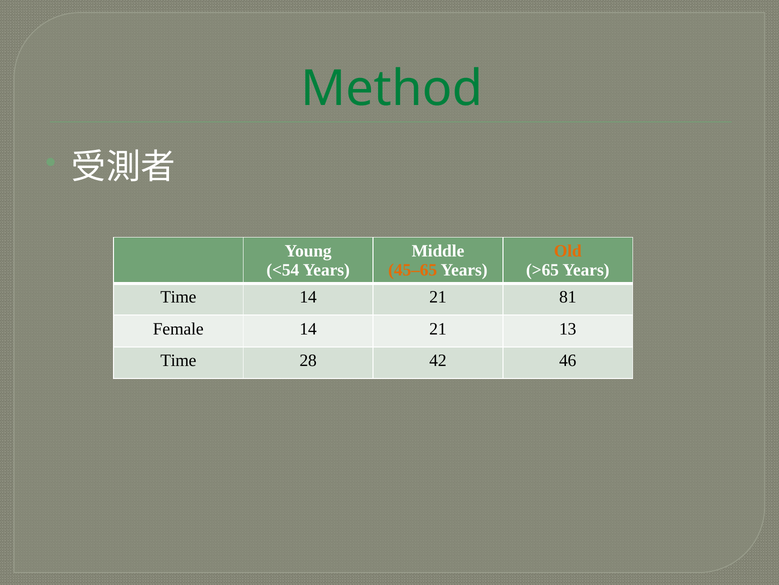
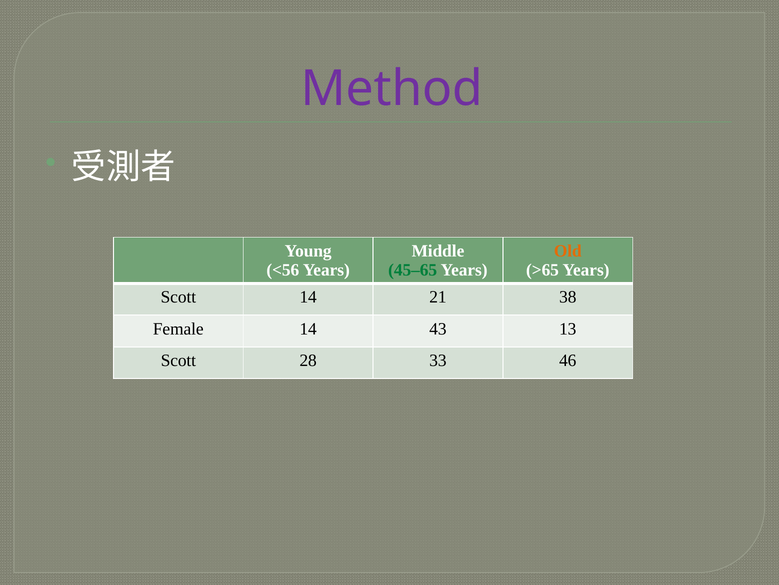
Method colour: green -> purple (392, 89)
<54: <54 -> <56 (283, 270)
45–65 colour: orange -> green (413, 270)
Time: Time -> Scott (178, 297)
81: 81 -> 38 (568, 297)
Female 14 21: 21 -> 43 (438, 328)
Time: Time -> Scott (178, 360)
42: 42 -> 33 (438, 360)
